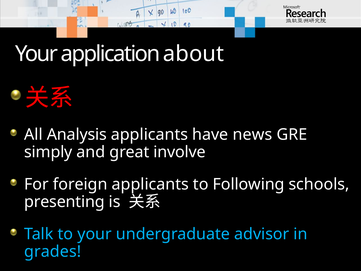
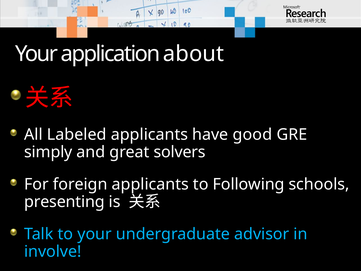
Analysis: Analysis -> Labeled (77, 135)
news: news -> good (252, 135)
involve: involve -> solvers (180, 152)
grades: grades -> involve (53, 251)
